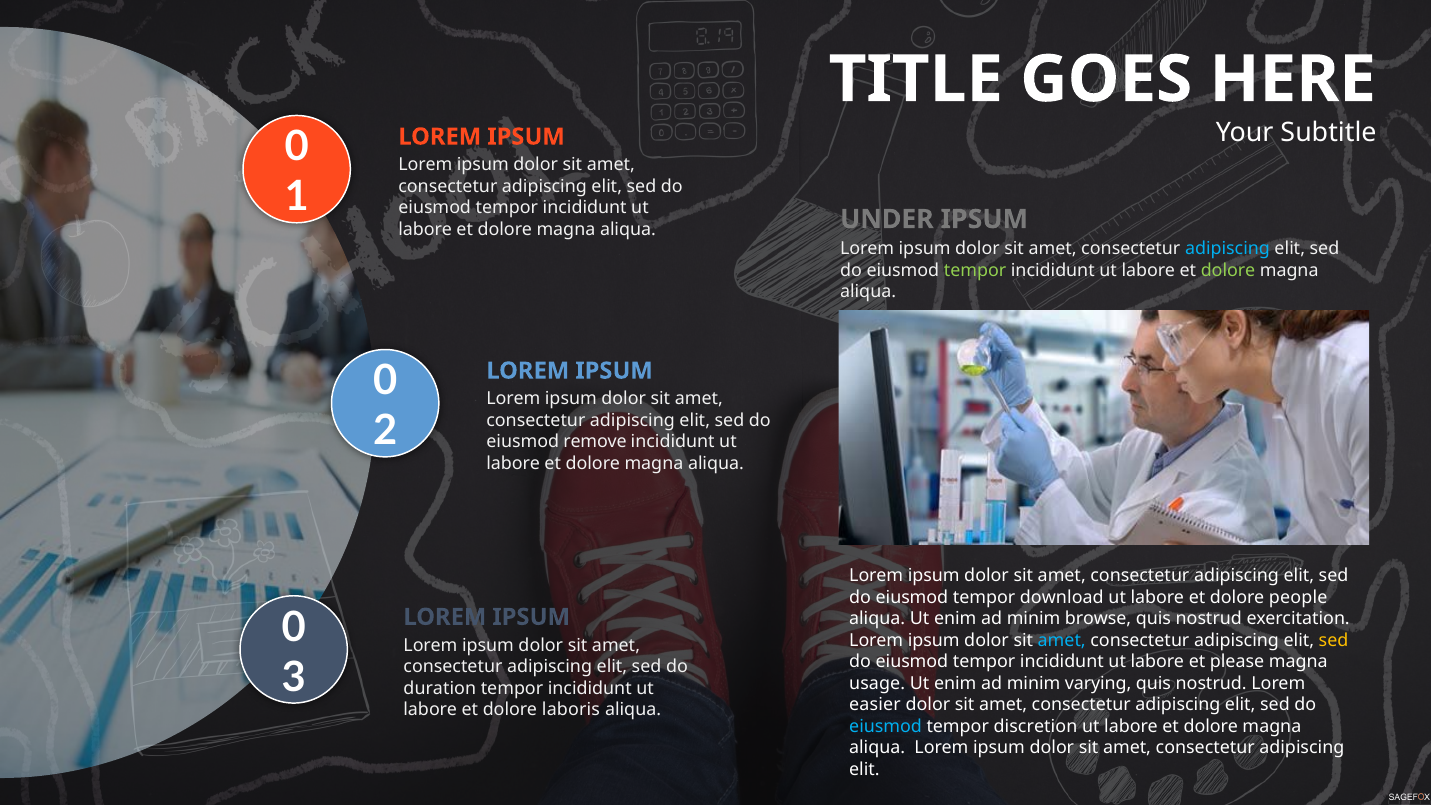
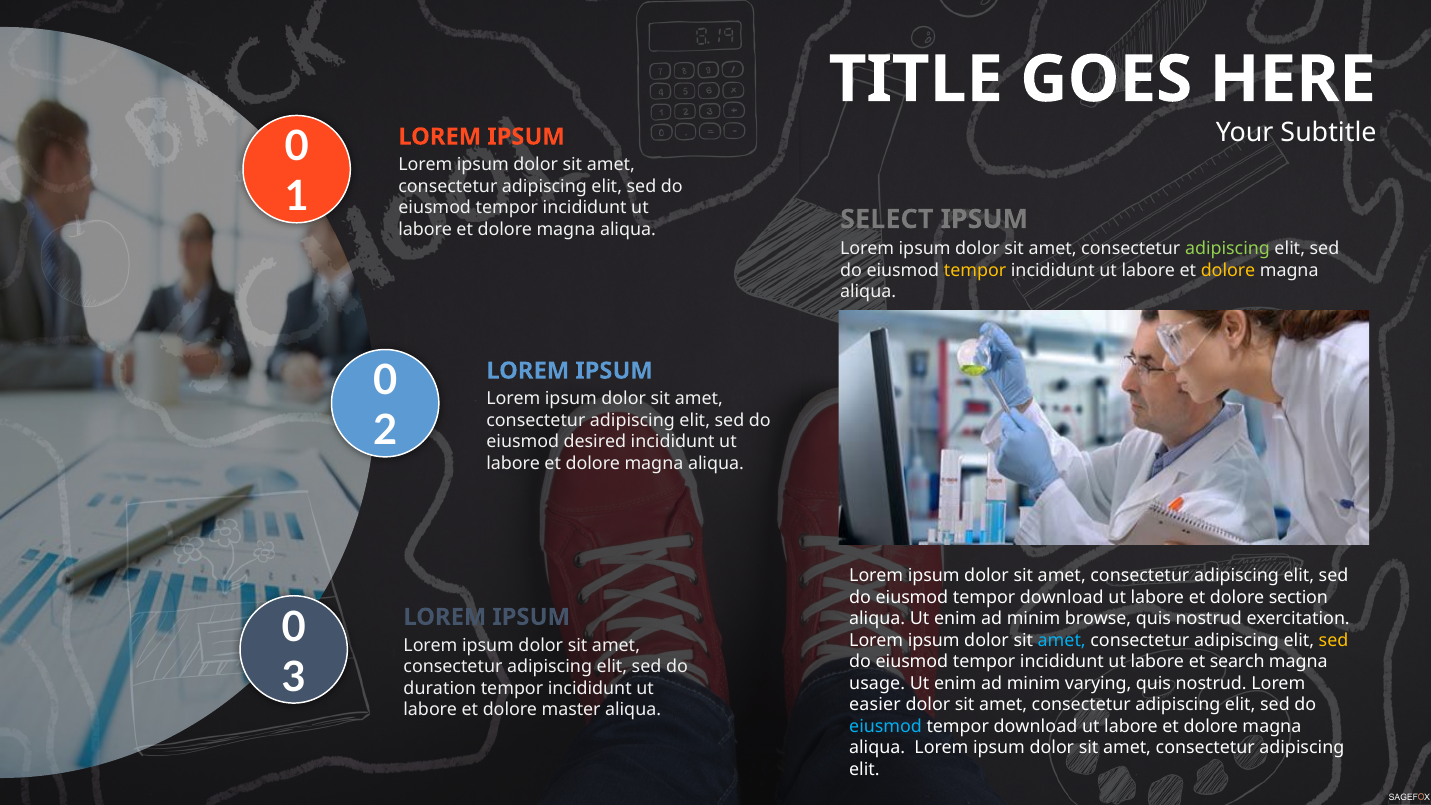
UNDER: UNDER -> SELECT (887, 219)
adipiscing colour: light blue -> light green (1227, 249)
tempor colour: light green -> yellow (975, 270)
dolore colour: light green -> yellow (1228, 270)
remove: remove -> desired (595, 442)
people: people -> section (1298, 597)
please: please -> search (1237, 662)
laboris: laboris -> master (571, 710)
discretion: discretion -> download (1035, 726)
